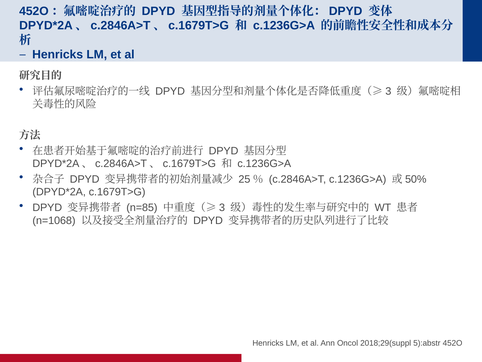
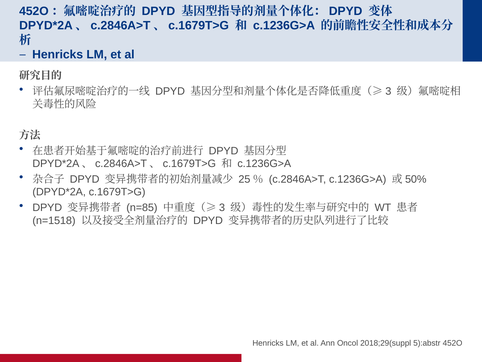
n=1068: n=1068 -> n=1518 (54, 220)
